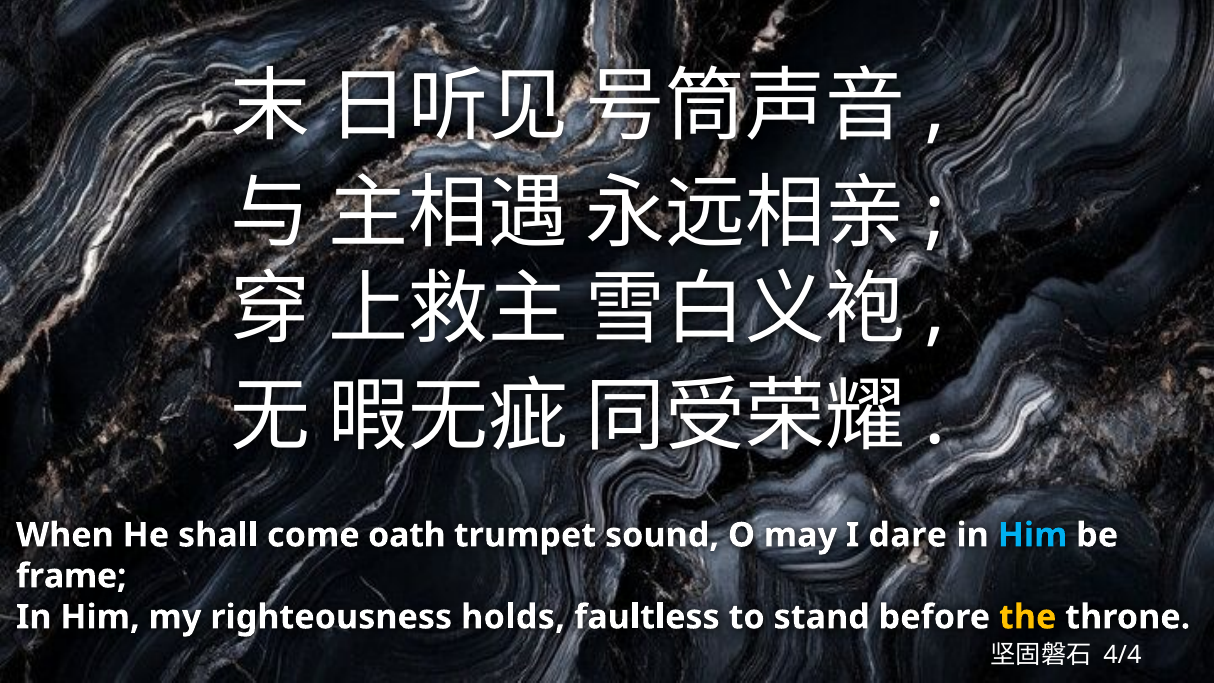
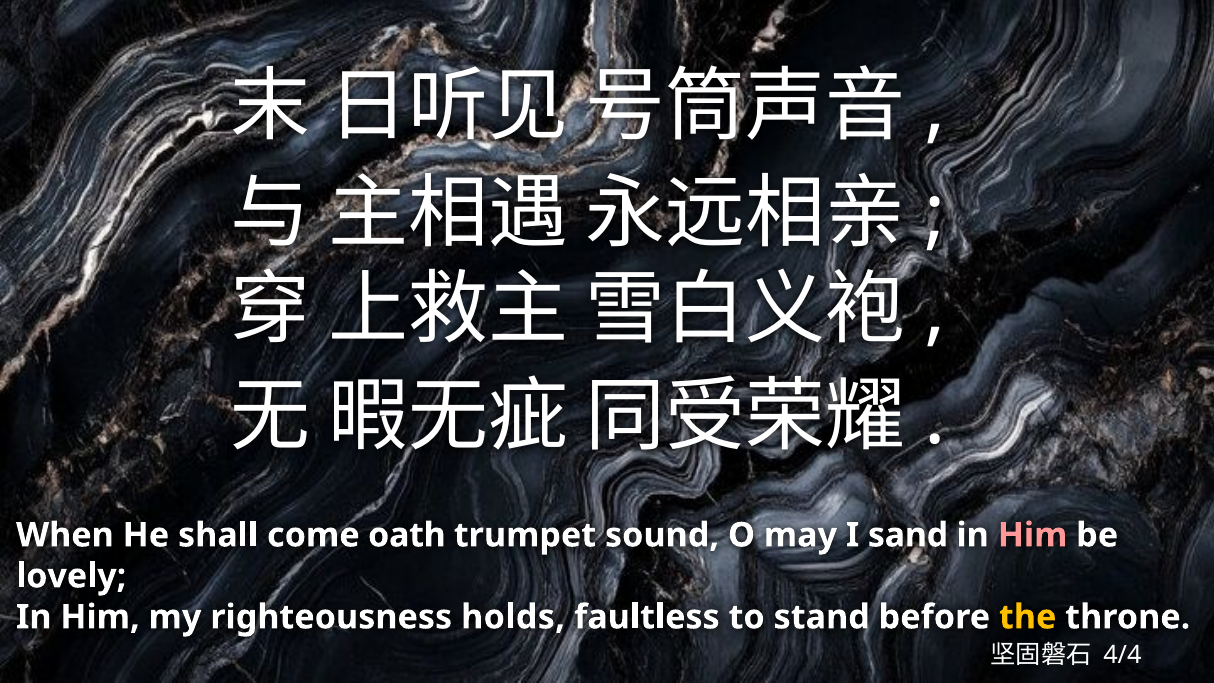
dare: dare -> sand (908, 535)
Him colour: light blue -> pink (1033, 535)
frame: frame -> lovely (71, 576)
